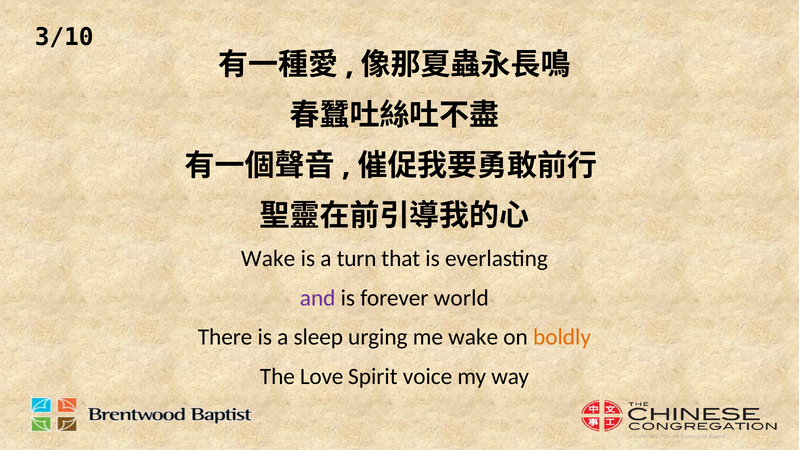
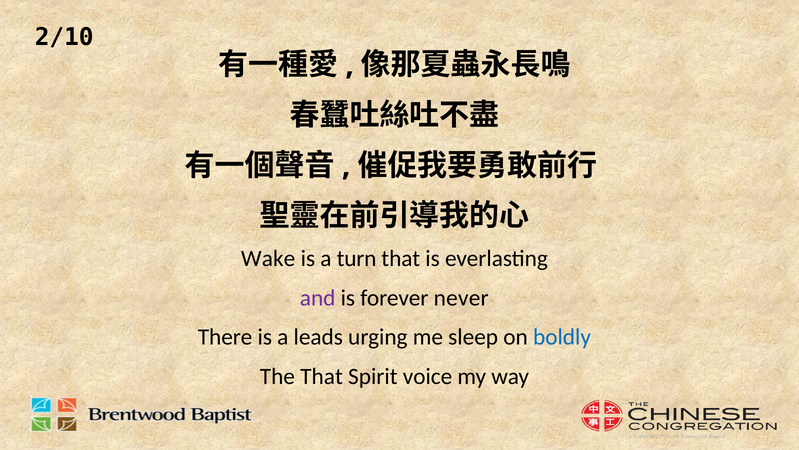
3/10: 3/10 -> 2/10 (64, 37)
world: world -> never (461, 298)
sleep: sleep -> leads (318, 337)
me wake: wake -> sleep (473, 337)
boldly colour: orange -> blue (562, 337)
The Love: Love -> That (322, 376)
